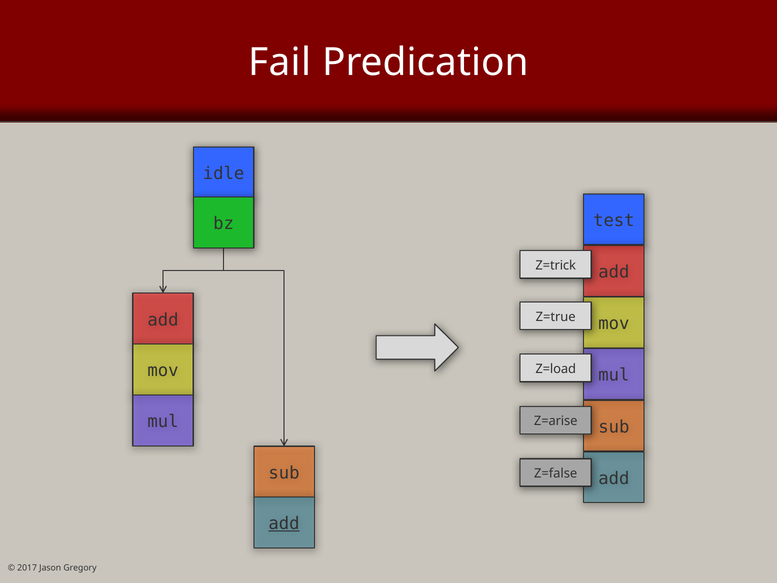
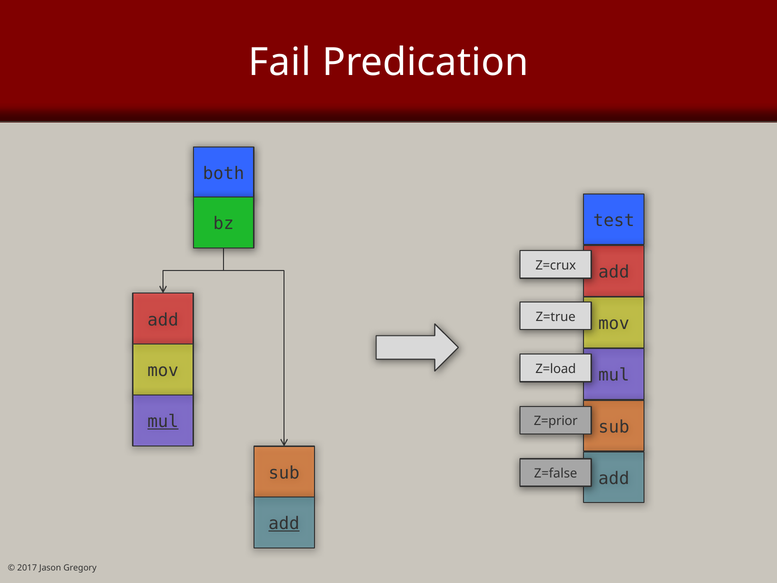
idle: idle -> both (224, 174)
Z=trick: Z=trick -> Z=crux (556, 265)
mul underline: none -> present (163, 421)
Z=arise: Z=arise -> Z=prior (556, 421)
